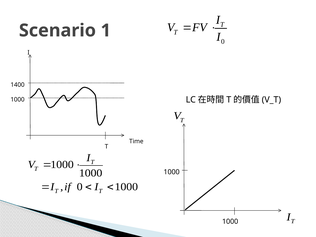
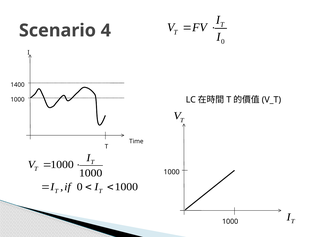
1: 1 -> 4 (106, 30)
